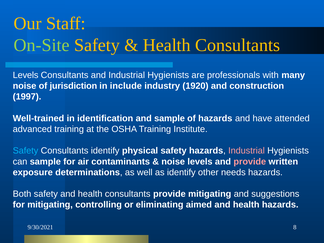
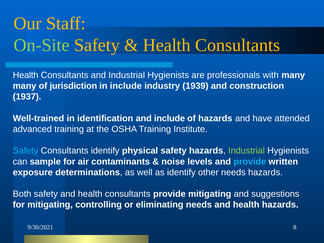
Levels: Levels -> Health (26, 75)
noise: noise -> many (25, 86)
1920: 1920 -> 1939 (195, 86)
1997: 1997 -> 1937 (27, 97)
and sample: sample -> include (170, 118)
Industrial colour: pink -> light green (246, 151)
provide colour: pink -> light blue (250, 162)
eliminating aimed: aimed -> needs (199, 205)
